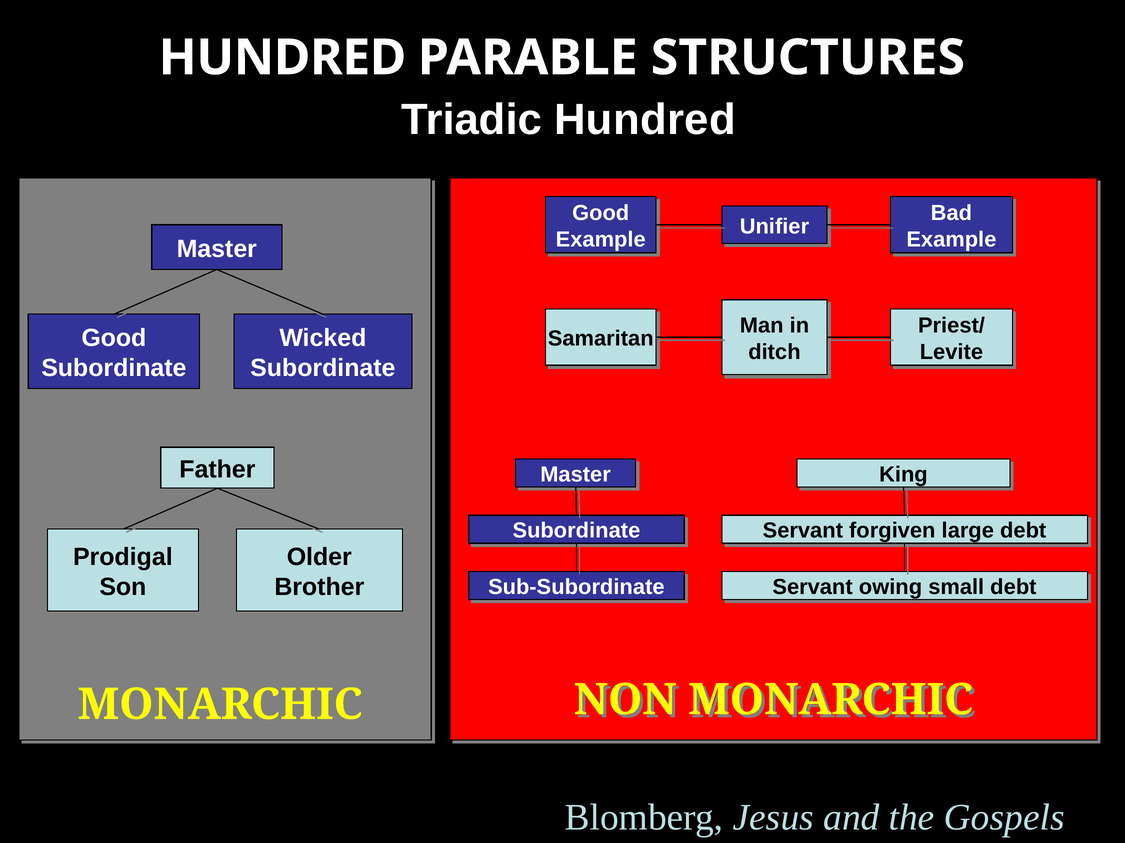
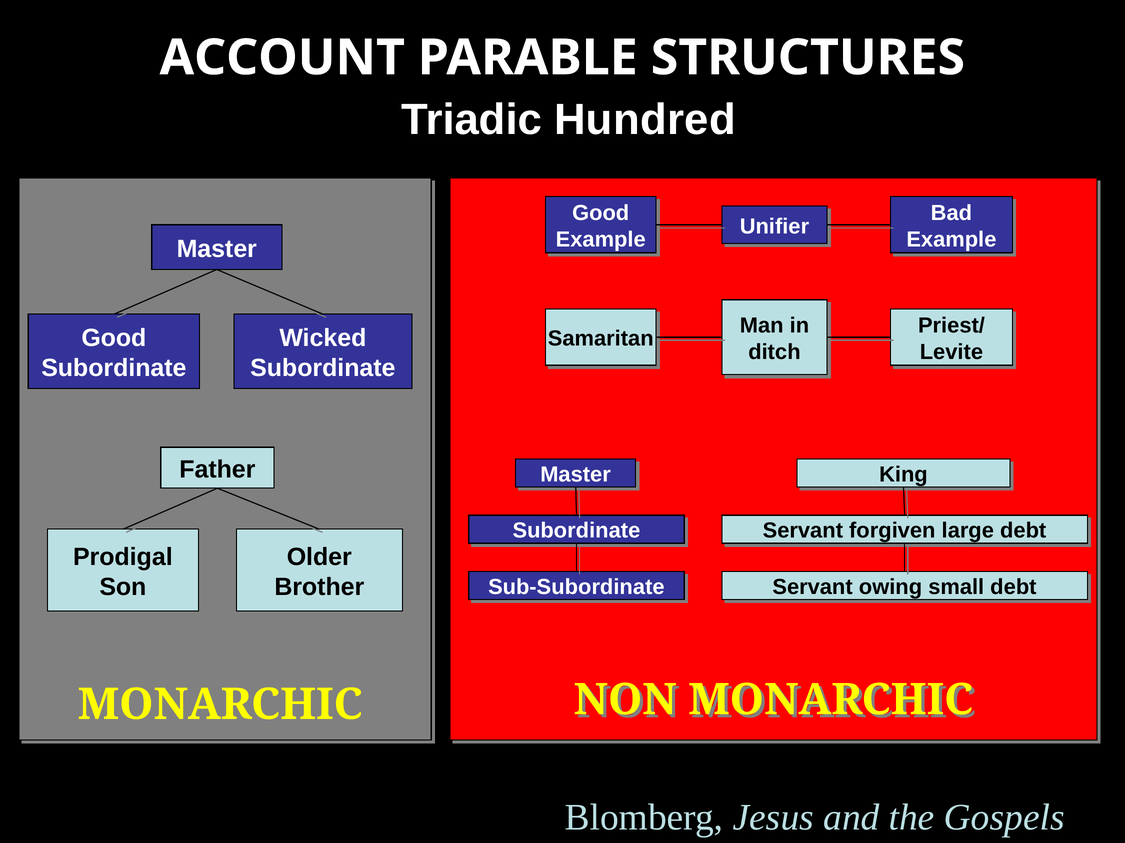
HUNDRED: HUNDRED -> ACCOUNT (282, 58)
